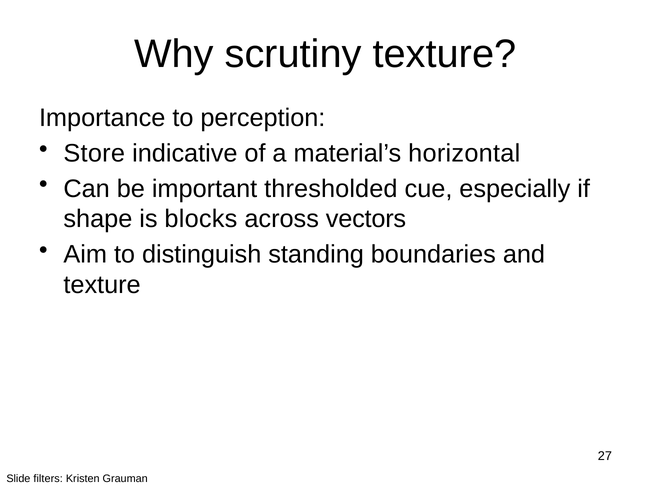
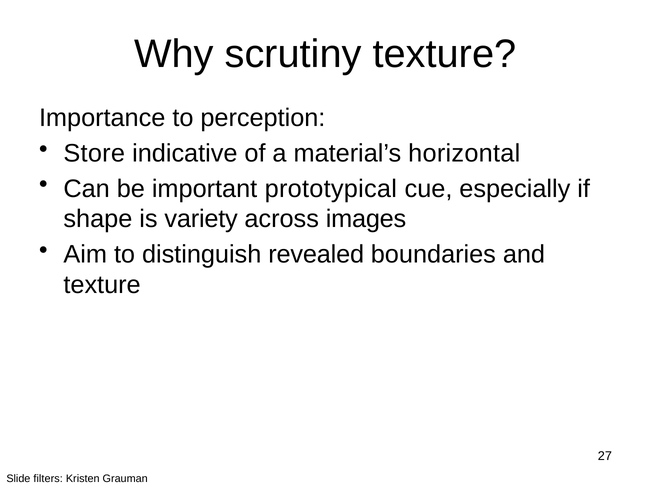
thresholded: thresholded -> prototypical (331, 189)
blocks: blocks -> variety (201, 219)
vectors: vectors -> images (366, 219)
standing: standing -> revealed (316, 255)
